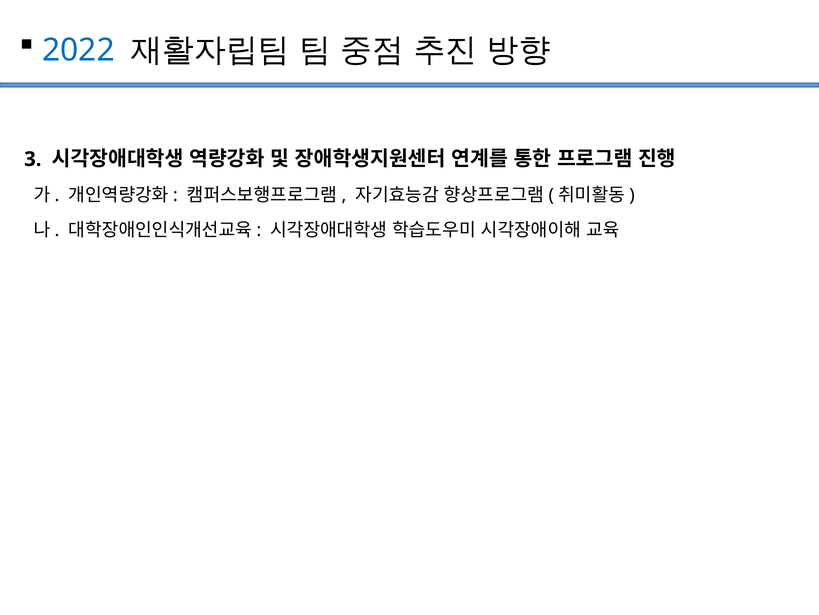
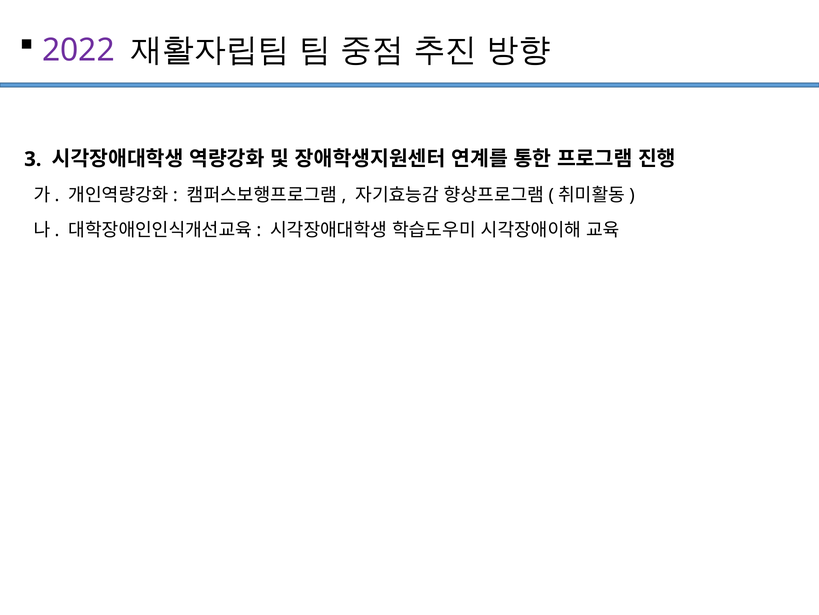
2022 colour: blue -> purple (78, 50)
